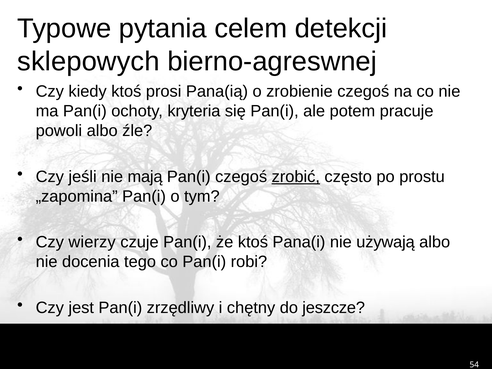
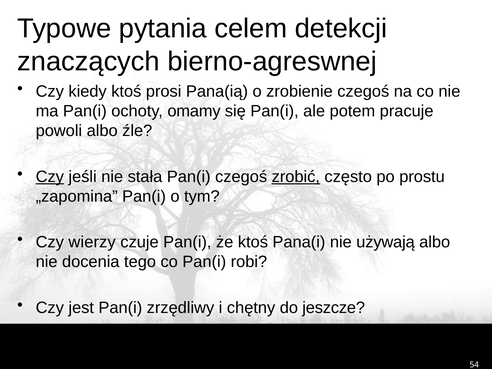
sklepowych: sklepowych -> znaczących (89, 61)
kryteria: kryteria -> omamy (194, 111)
Czy underline: none -> present (50, 177)
mają: mają -> stała (145, 177)
